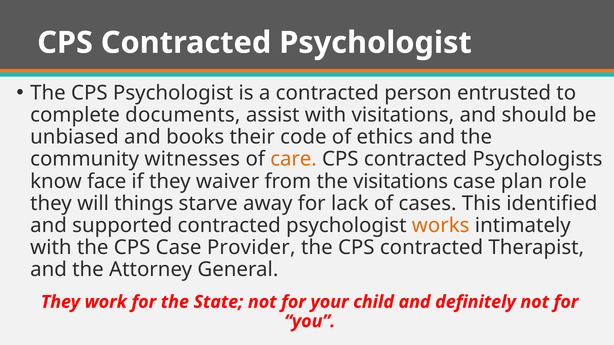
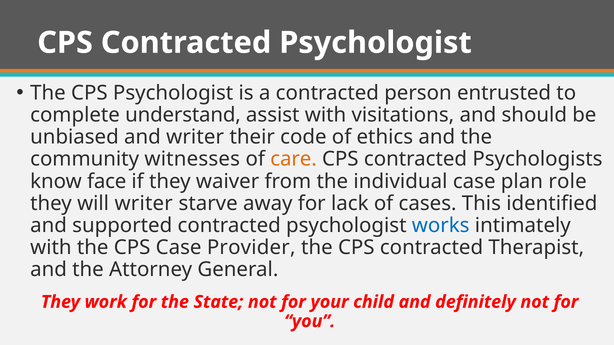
documents: documents -> understand (183, 115)
and books: books -> writer (195, 137)
the visitations: visitations -> individual (400, 182)
will things: things -> writer (144, 204)
works colour: orange -> blue (441, 226)
